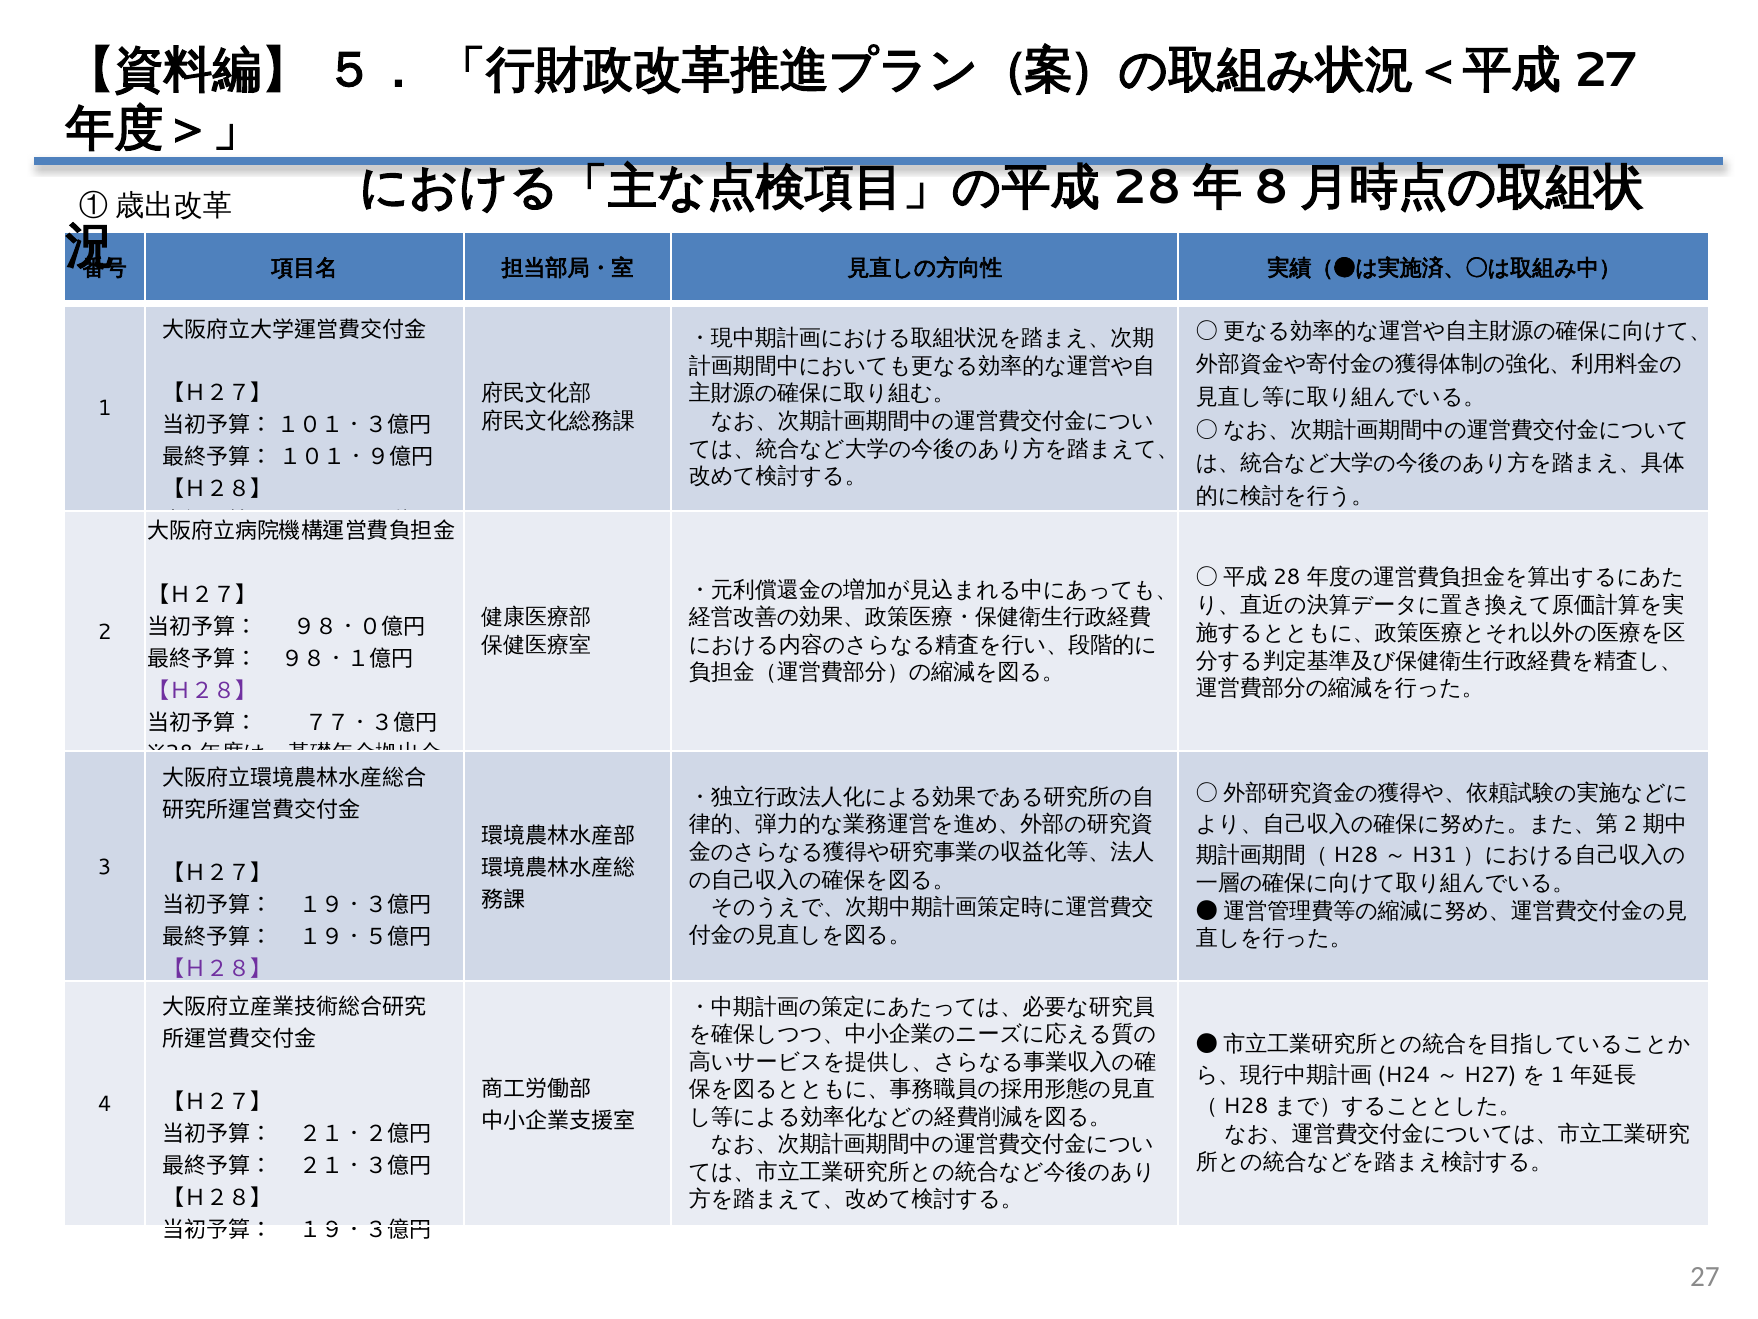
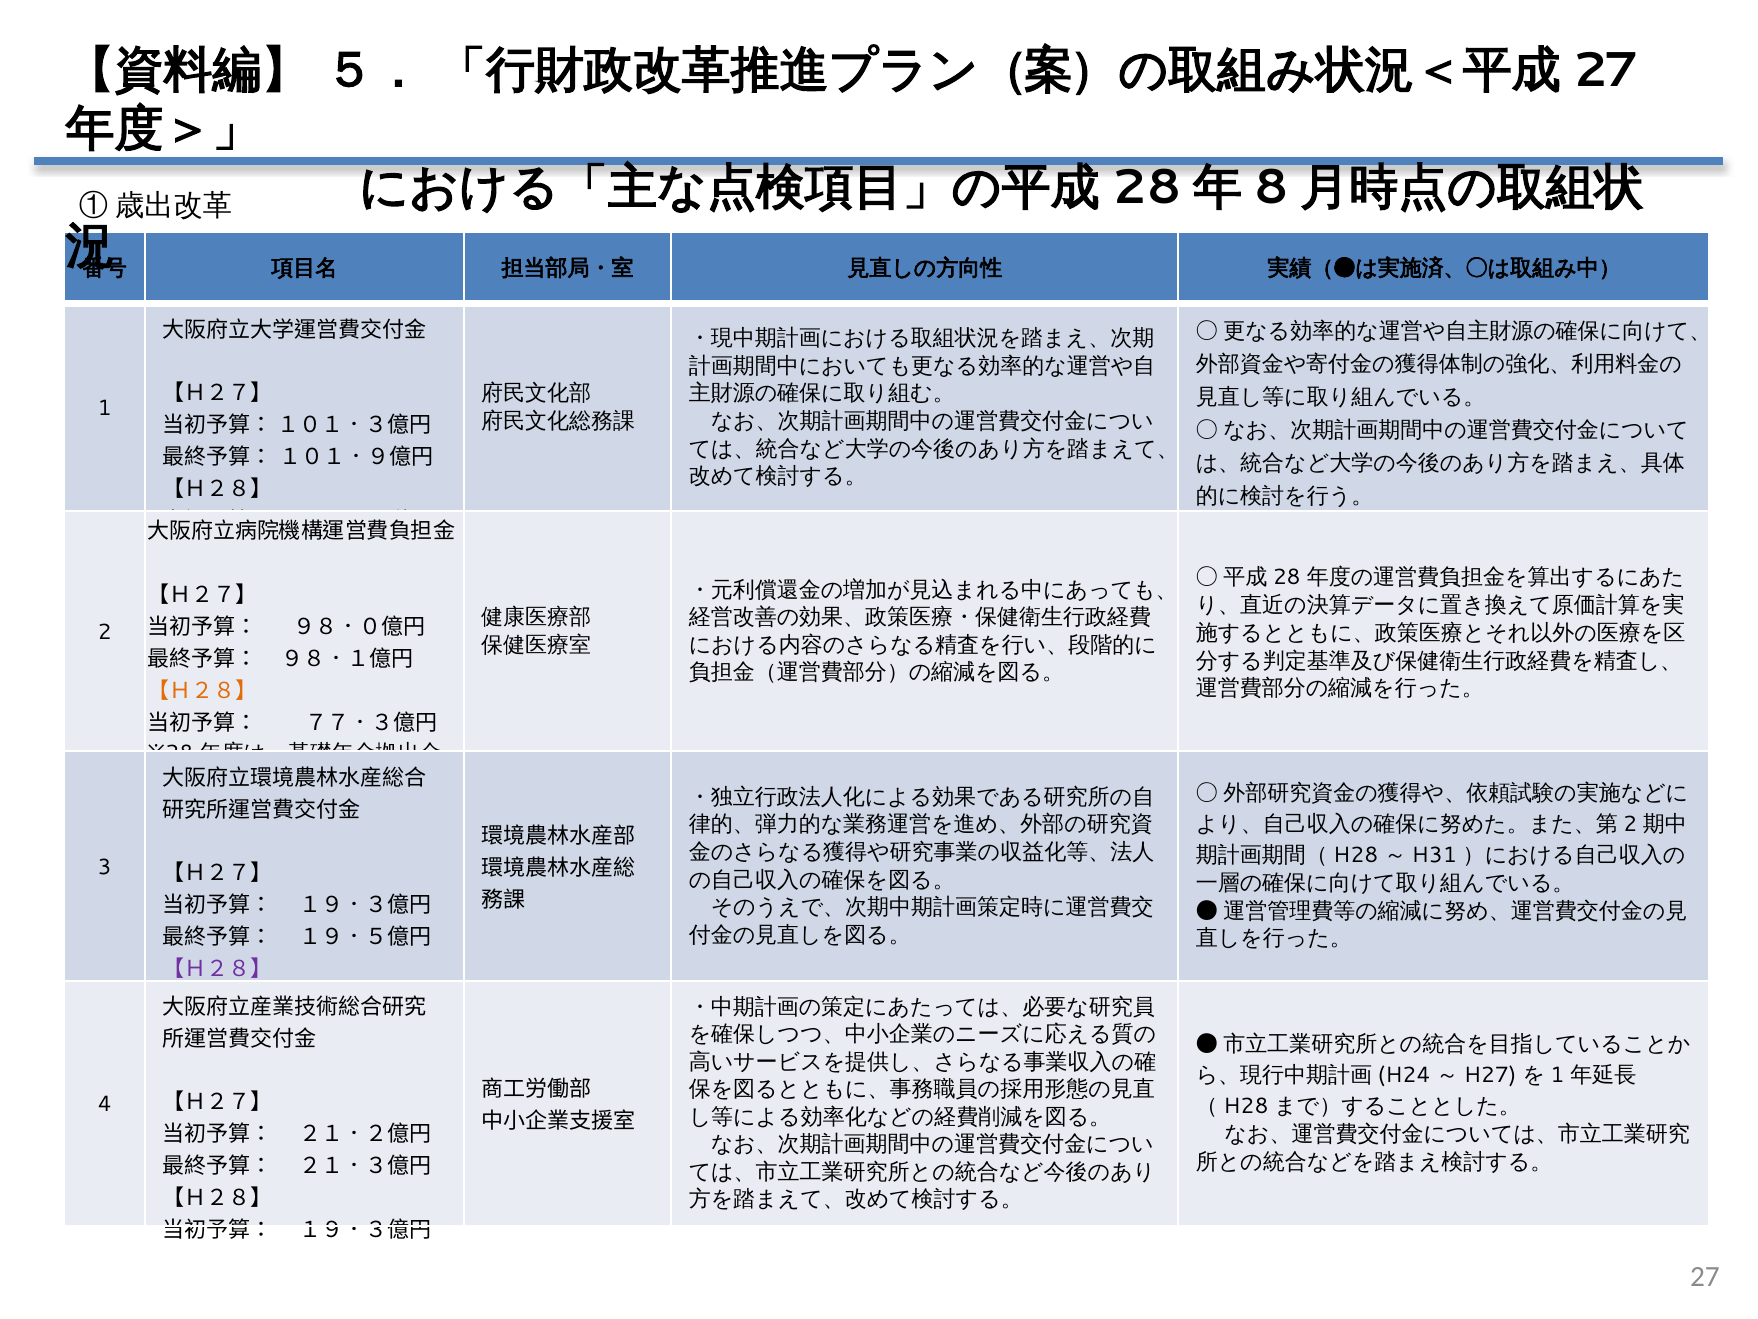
【Ｈ２８】 colour: purple -> orange (202, 691)
